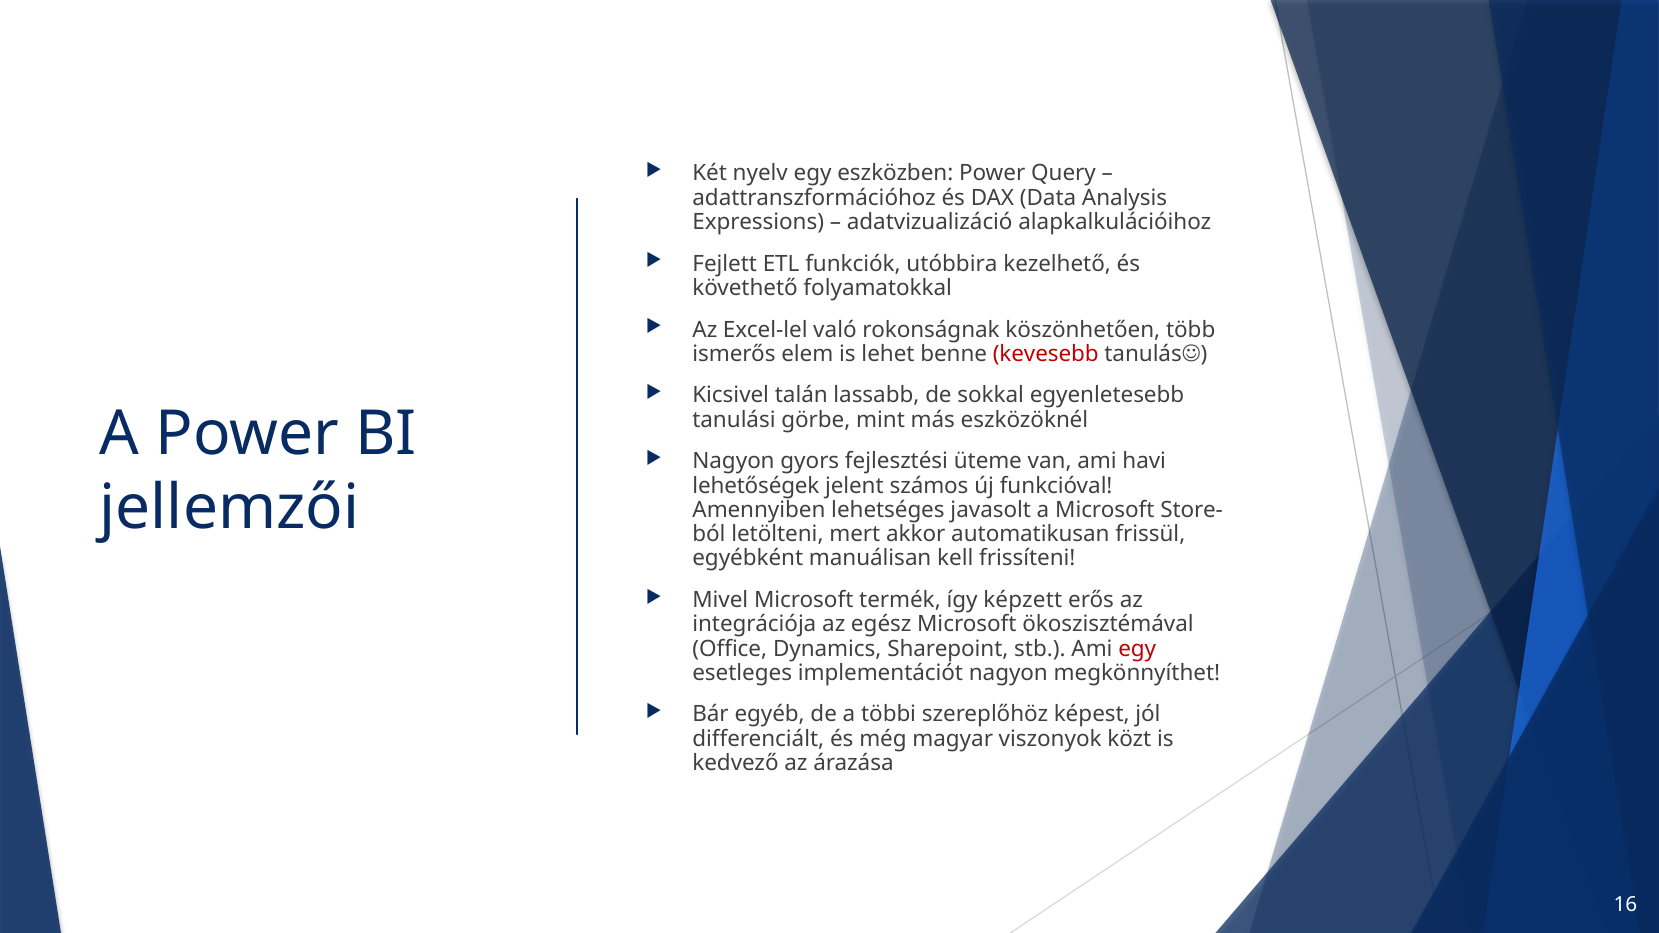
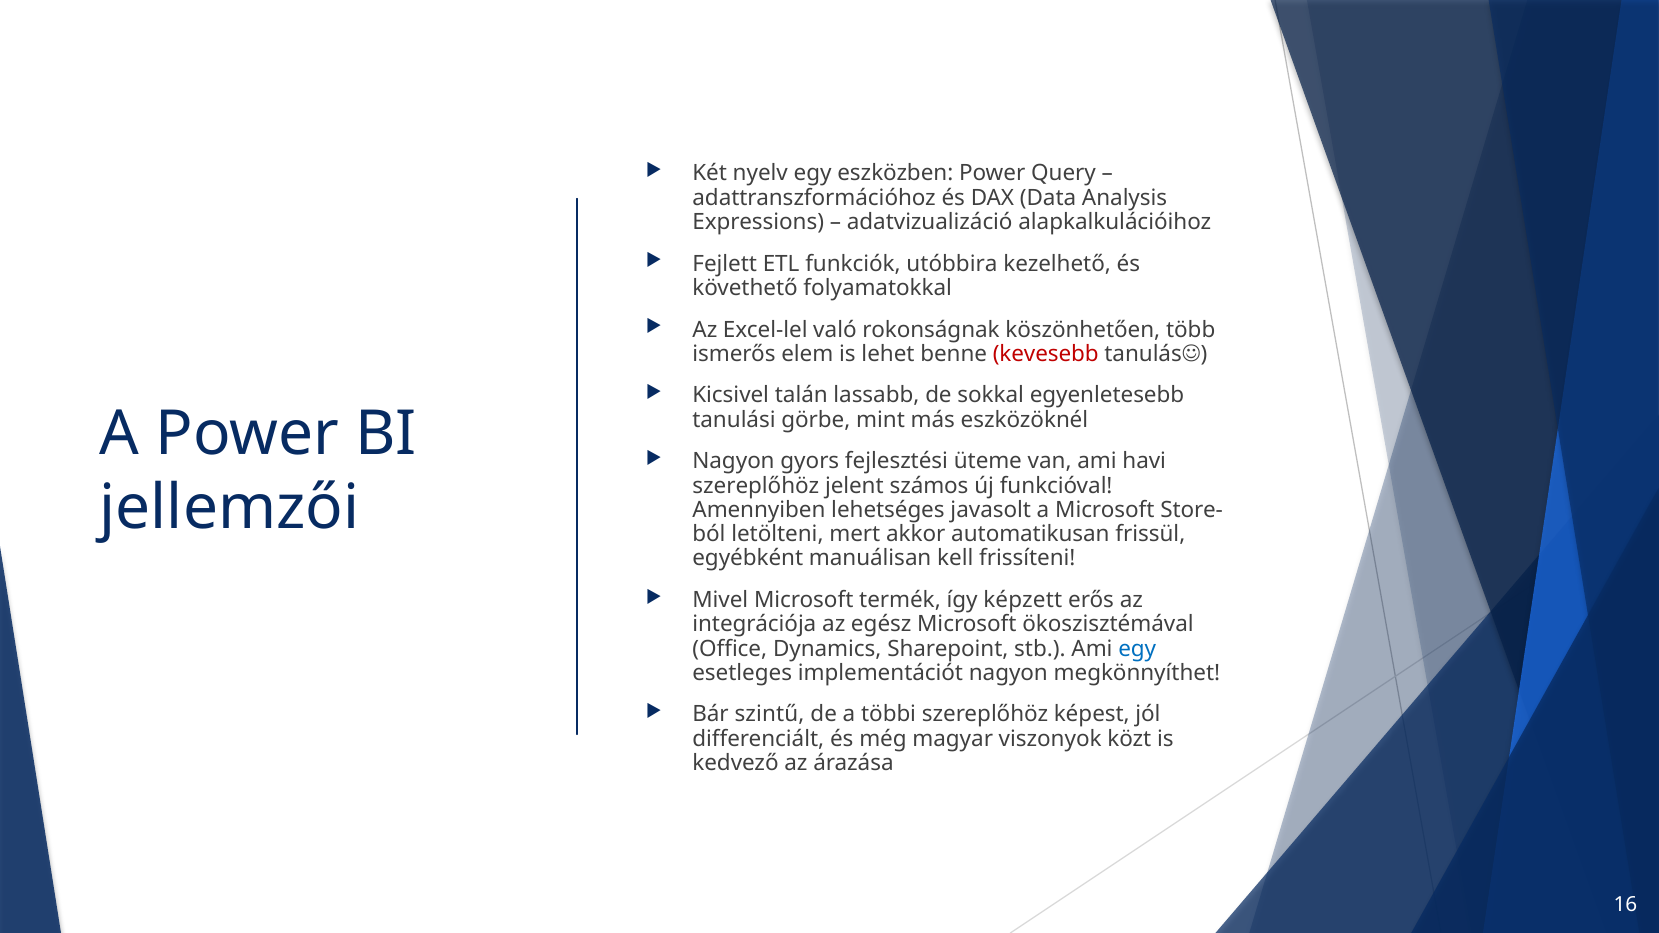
lehetőségek: lehetőségek -> szereplőhöz (756, 486)
egy colour: red -> blue (1137, 649)
egyéb: egyéb -> szintű (770, 715)
